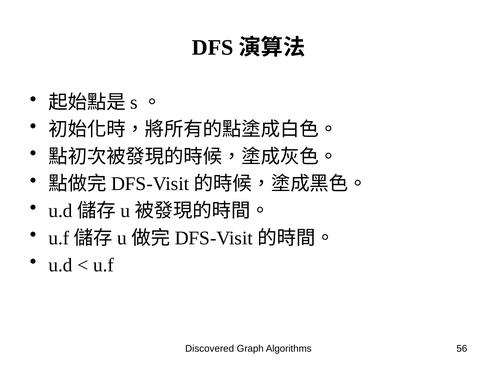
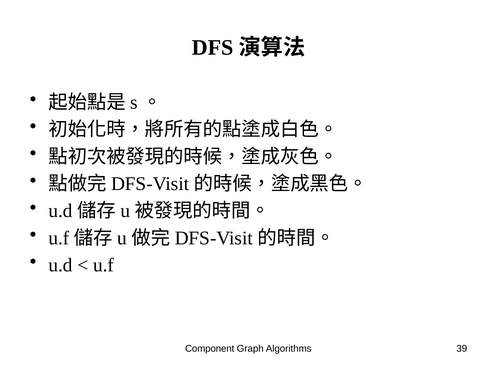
Discovered: Discovered -> Component (210, 348)
56: 56 -> 39 (462, 348)
